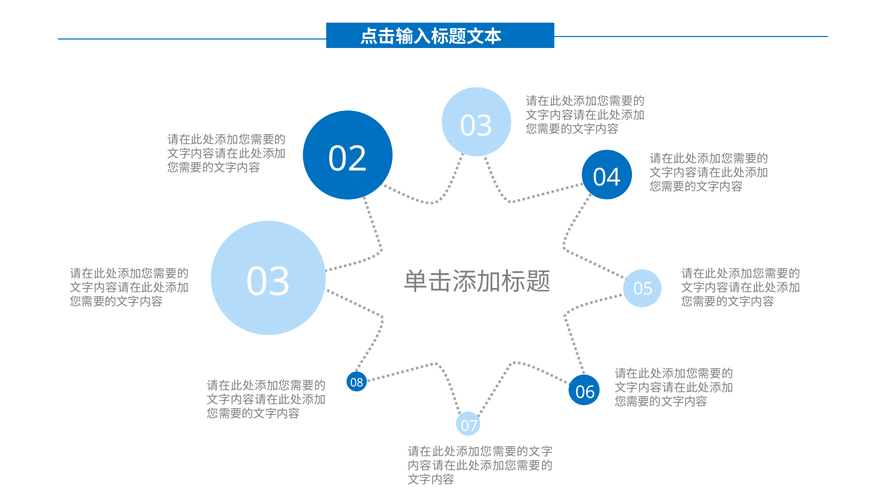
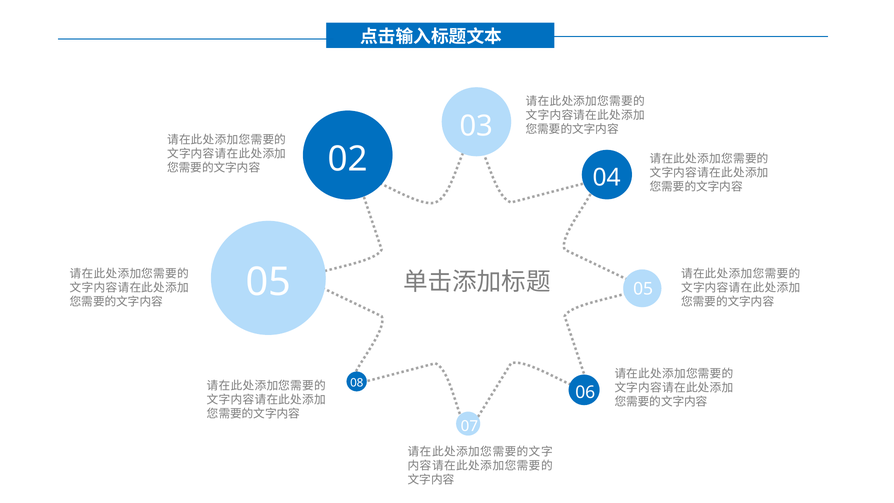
03: 03 -> 05 (268, 282)
